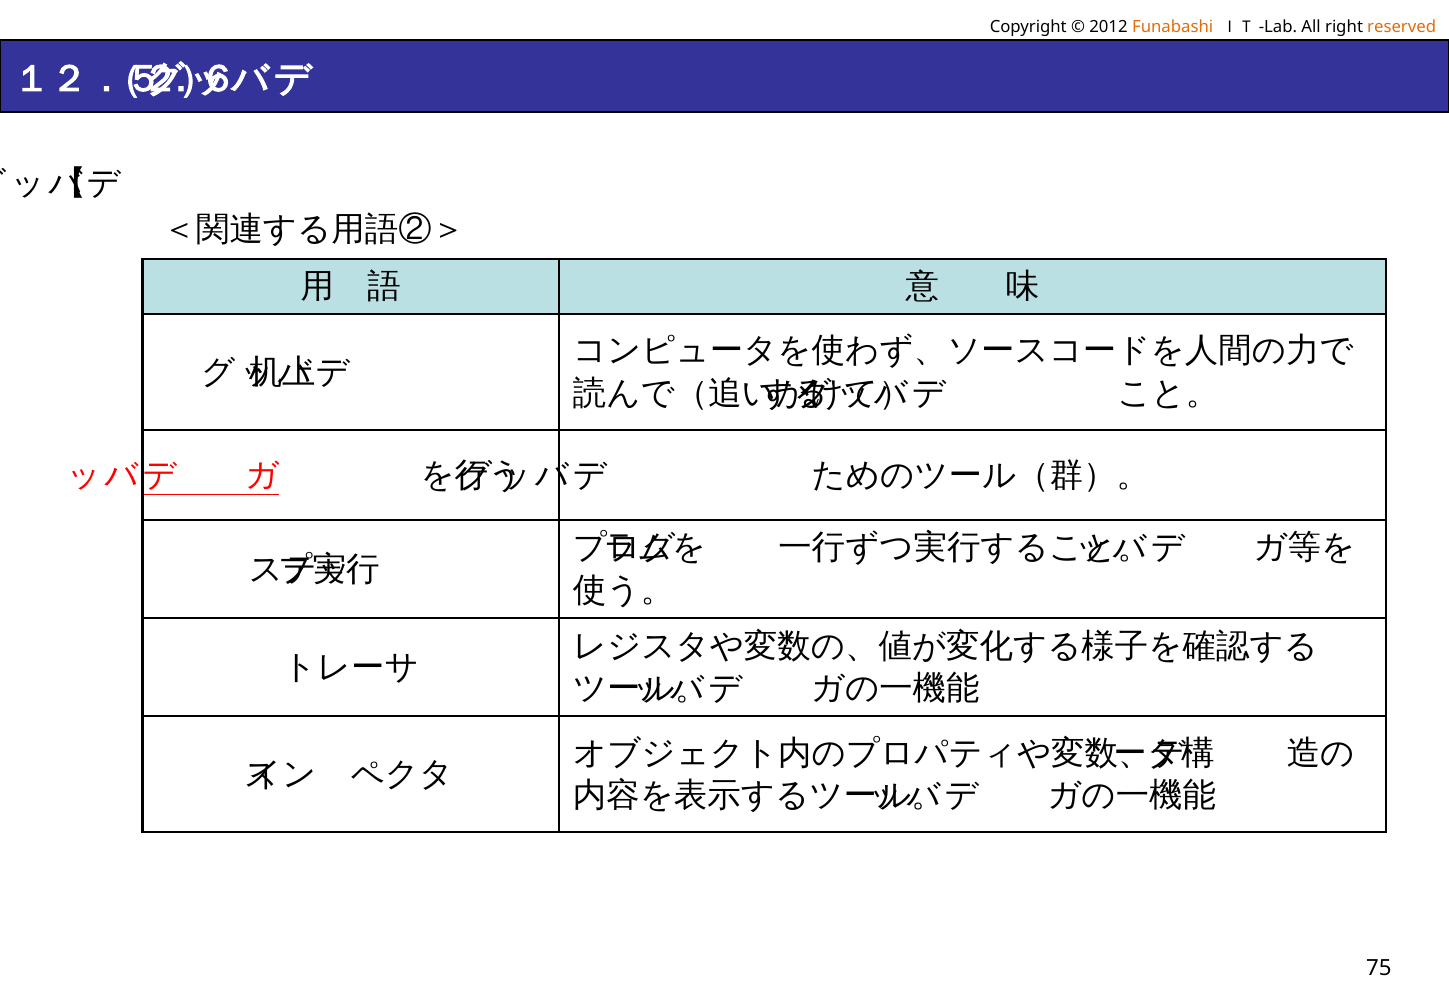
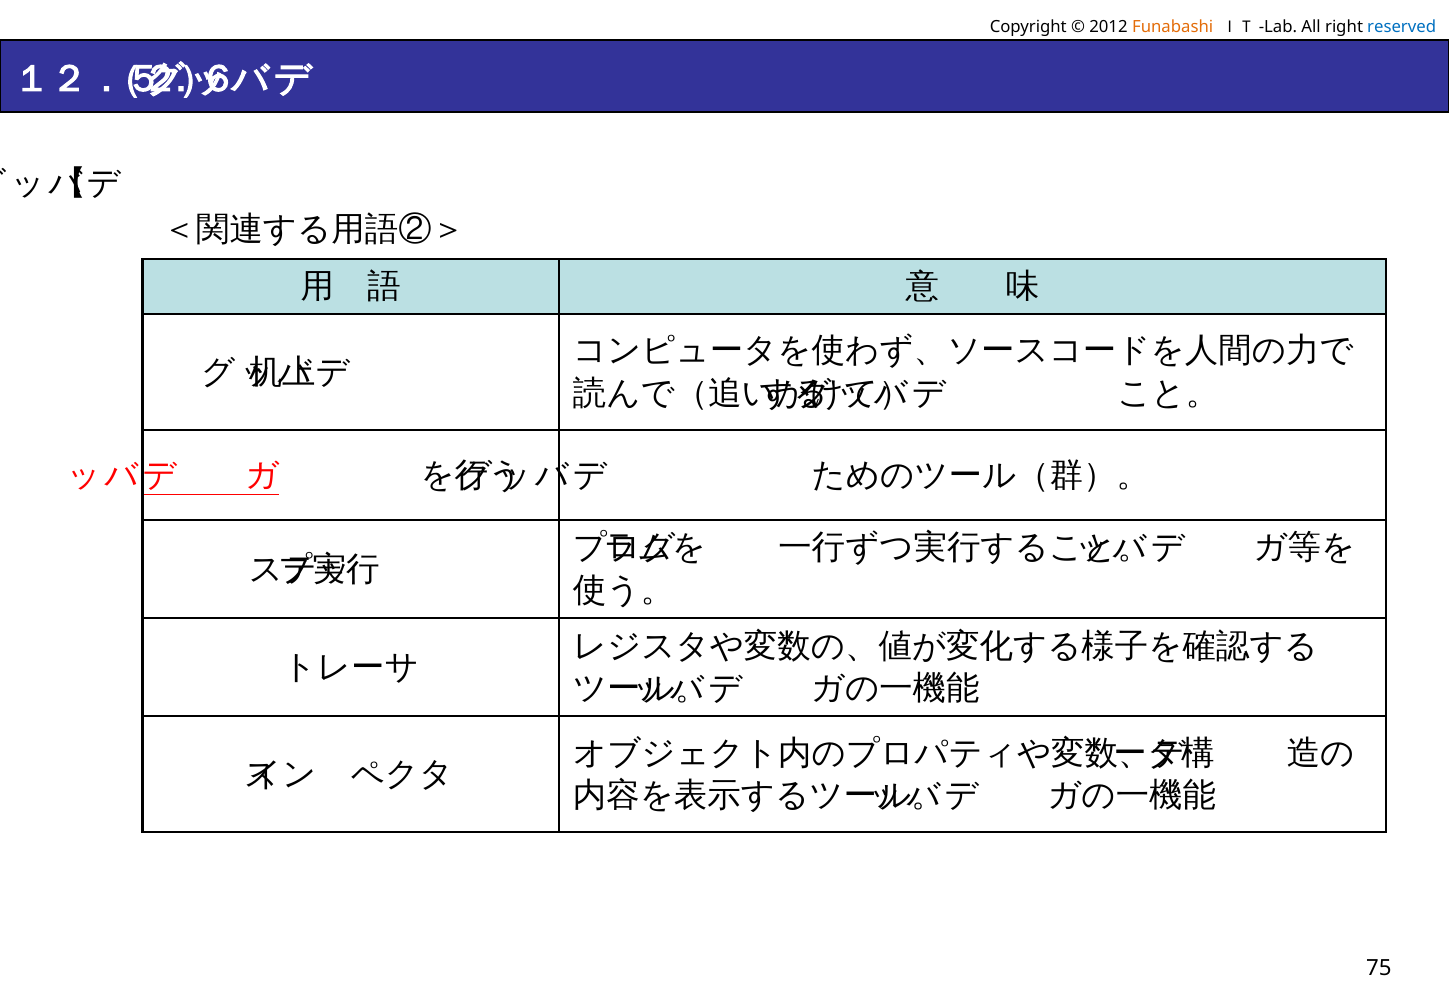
reserved colour: orange -> blue (1402, 27)
